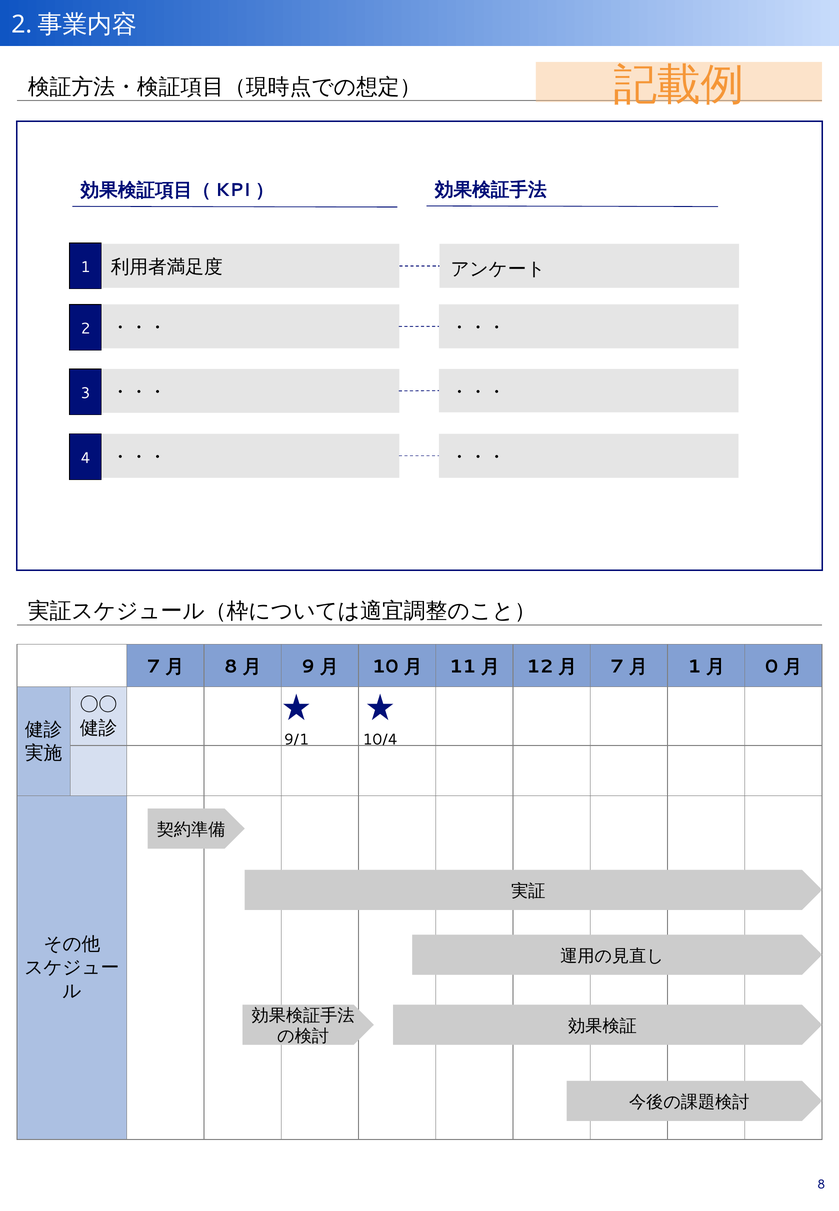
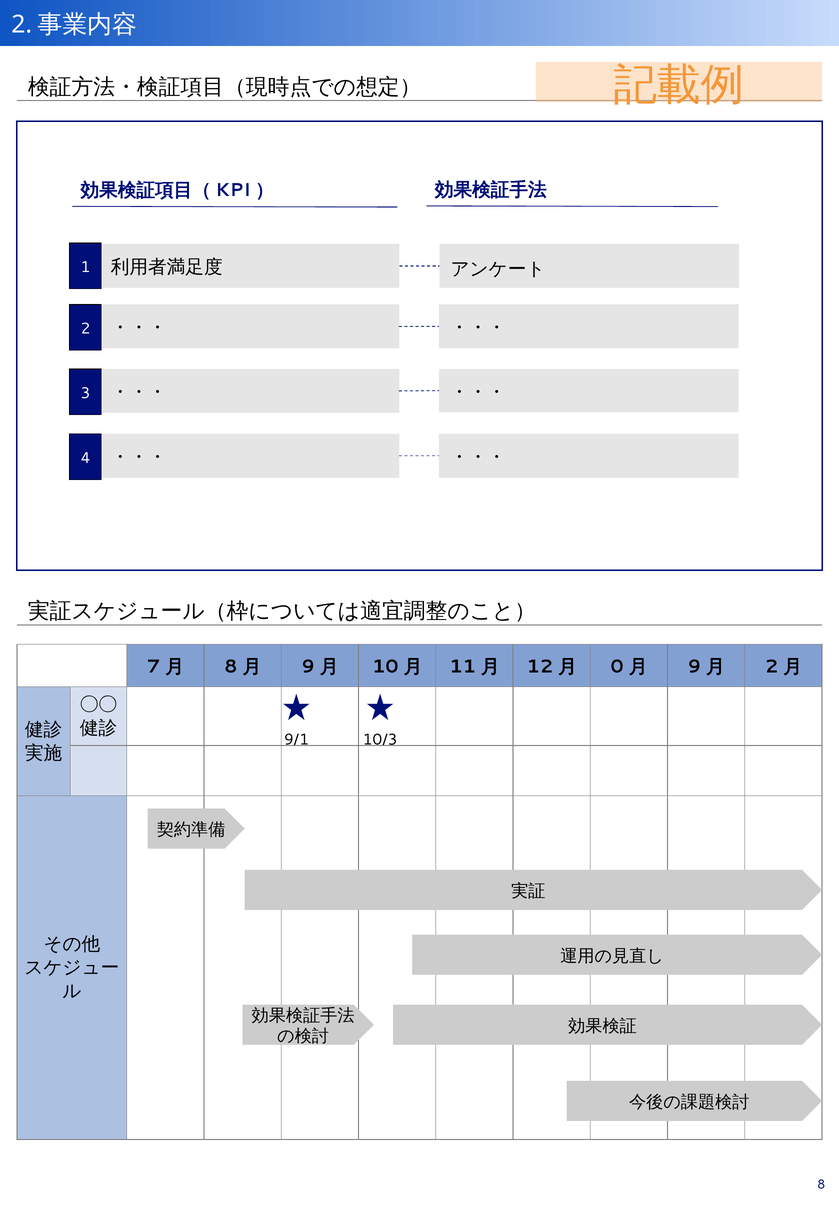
7: 7 -> 0 (617, 667)
1: 1 -> 9 (694, 667)
0: 0 -> 2 (772, 667)
10/4: 10/4 -> 10/3 (380, 740)
